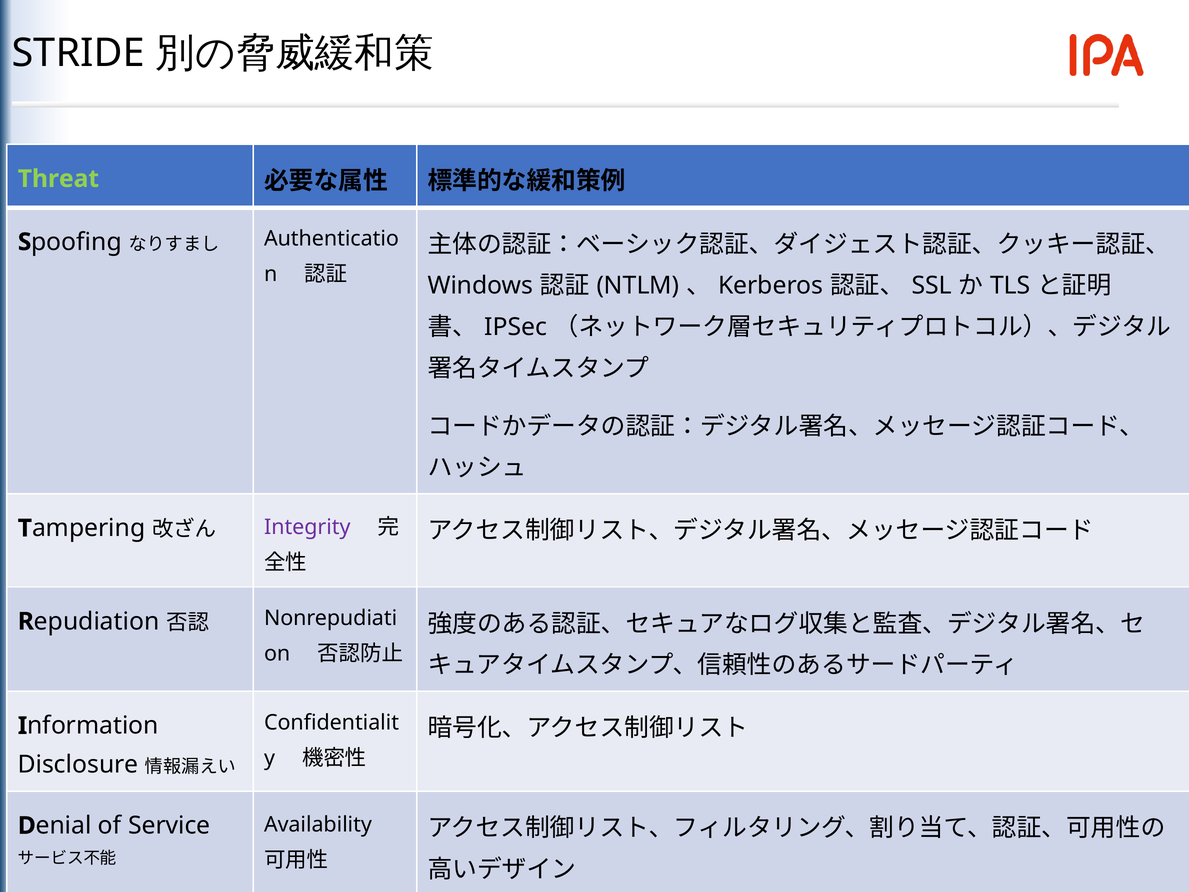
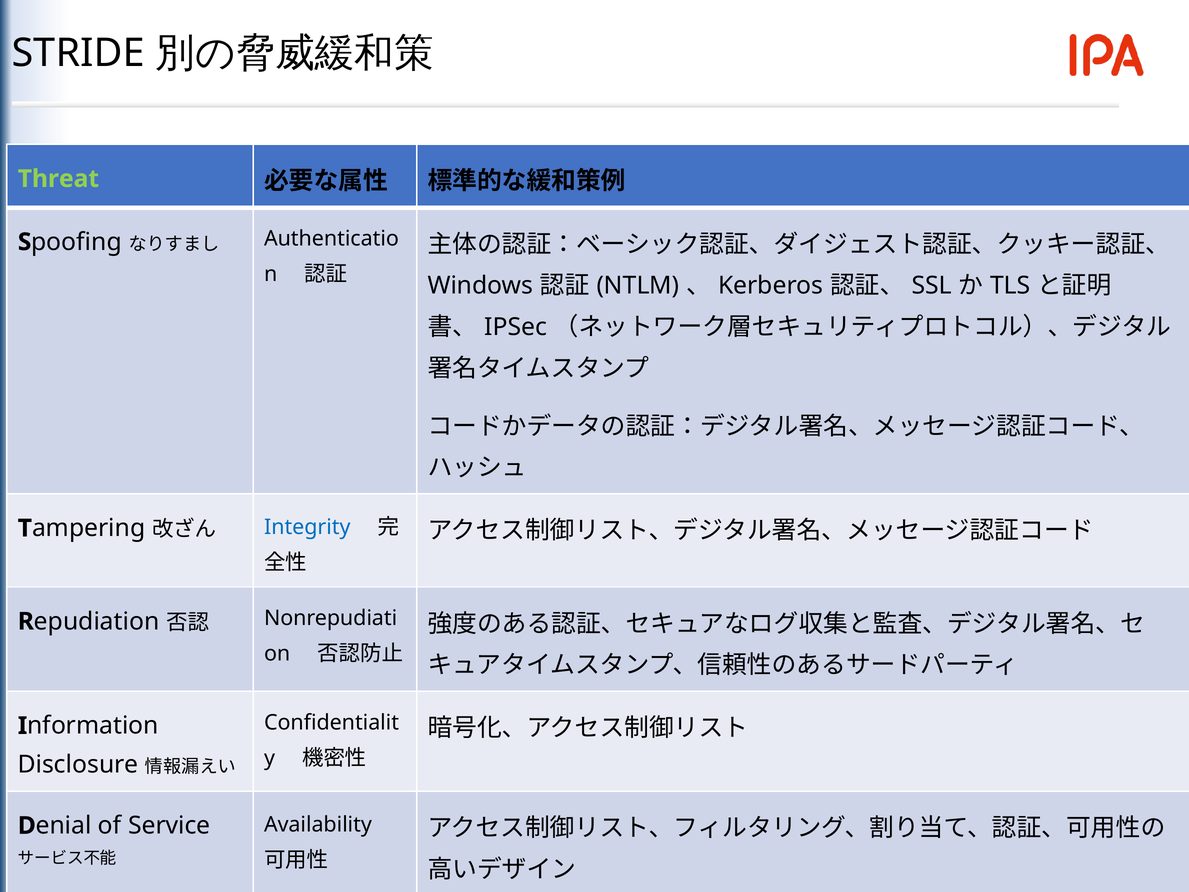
Integrity colour: purple -> blue (307, 527)
